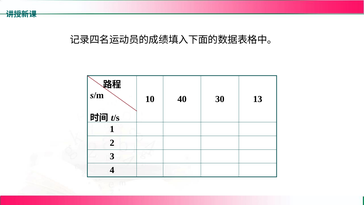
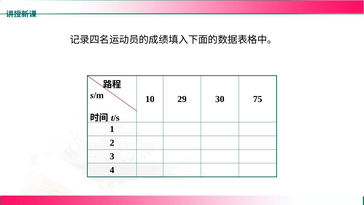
40: 40 -> 29 (182, 99)
13: 13 -> 75 (258, 99)
